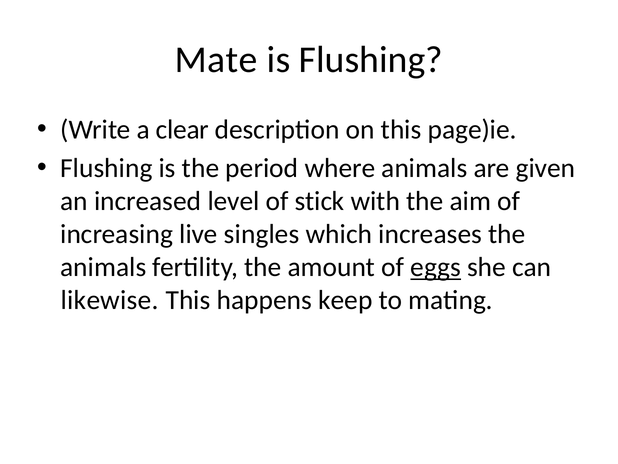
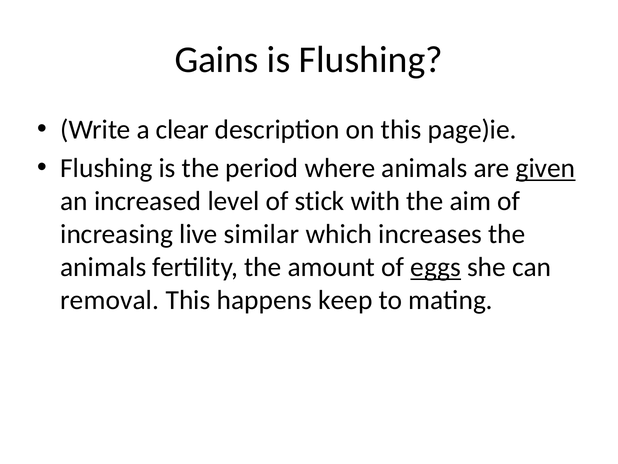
Mate: Mate -> Gains (217, 60)
given underline: none -> present (546, 168)
singles: singles -> similar (262, 234)
likewise: likewise -> removal (110, 300)
